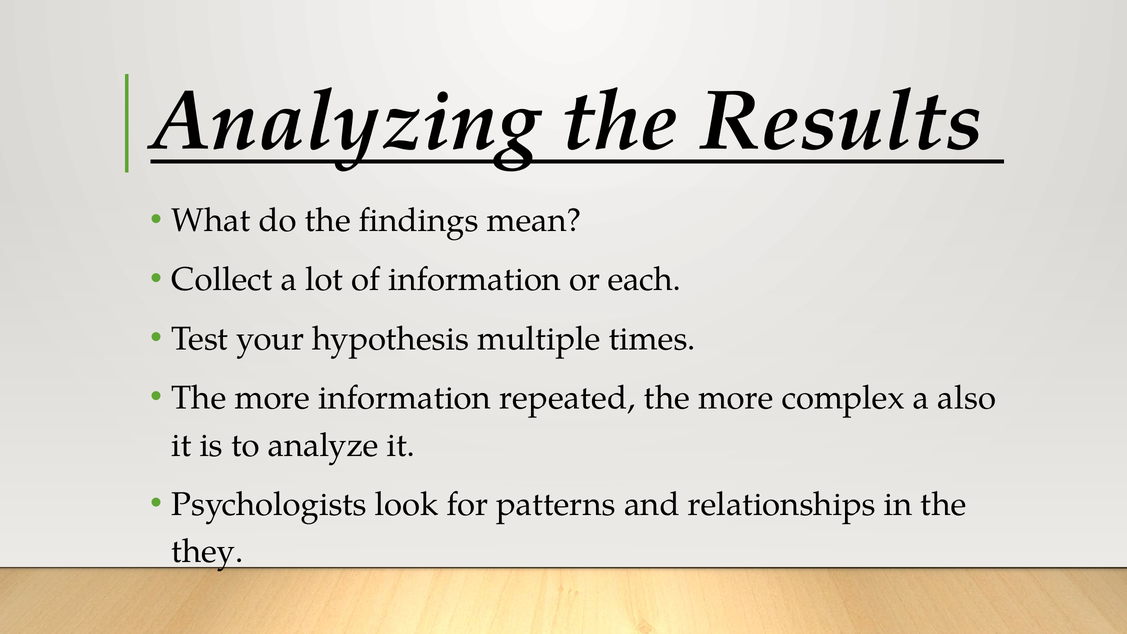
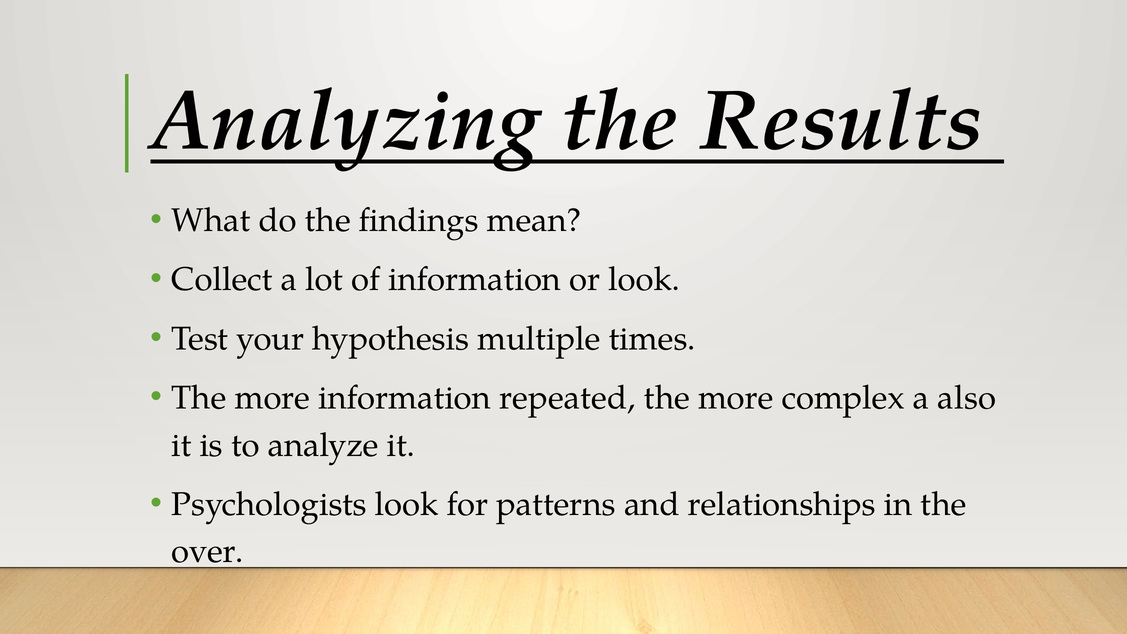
or each: each -> look (644, 280)
they: they -> over (207, 552)
